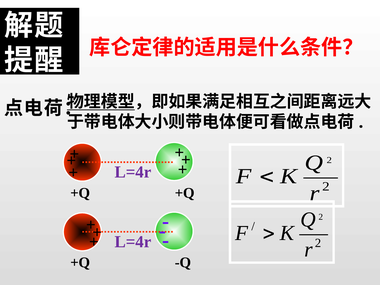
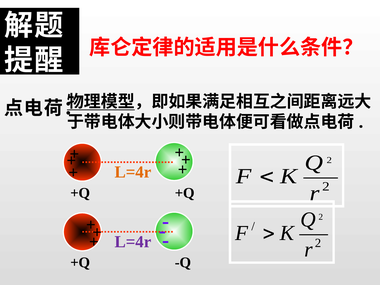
L=4r colour: purple -> orange (133, 172)
